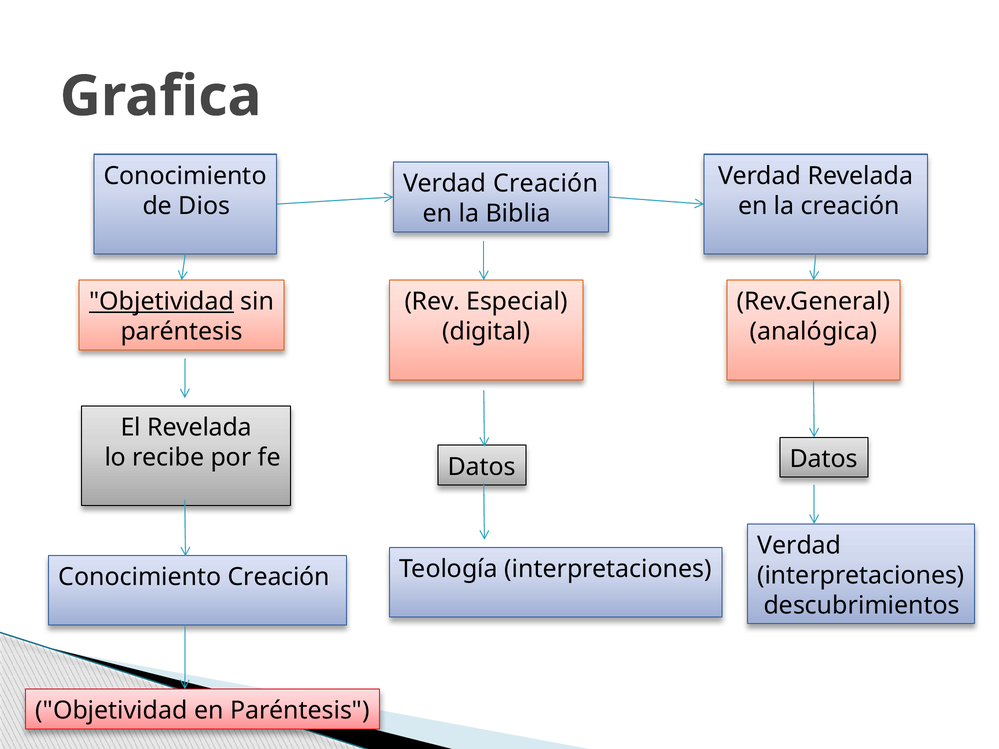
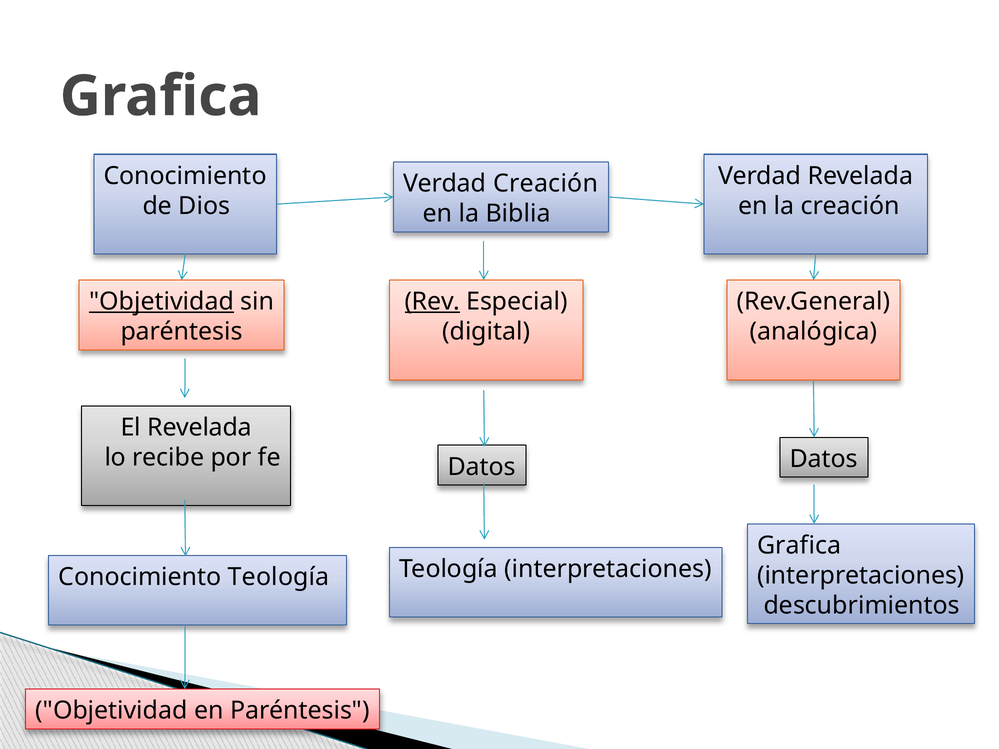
Rev underline: none -> present (432, 302)
Verdad: Verdad -> Grafica (799, 546)
Conocimiento Creación: Creación -> Teología (279, 577)
